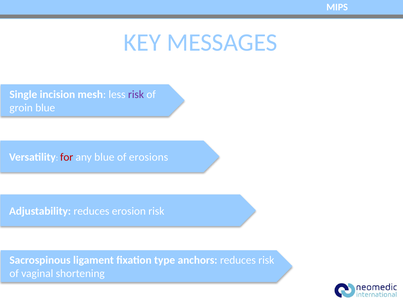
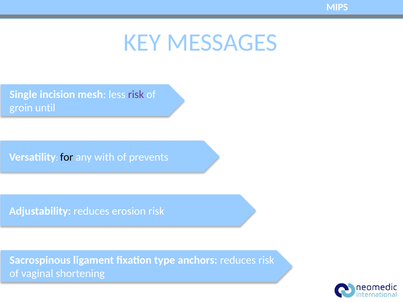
groin blue: blue -> until (45, 108)
for colour: red -> black (67, 157)
any blue: blue -> with (104, 157)
erosions: erosions -> prevents (149, 157)
